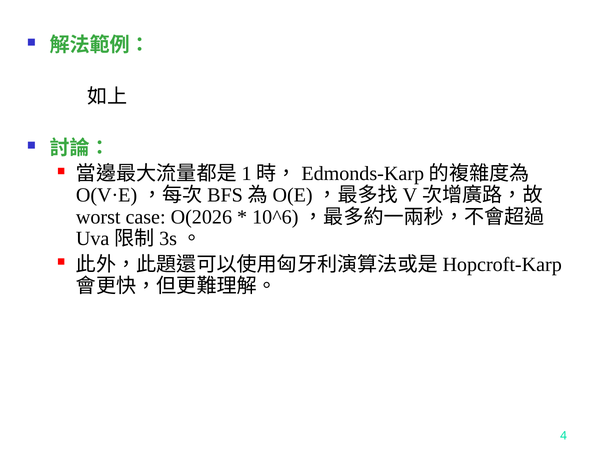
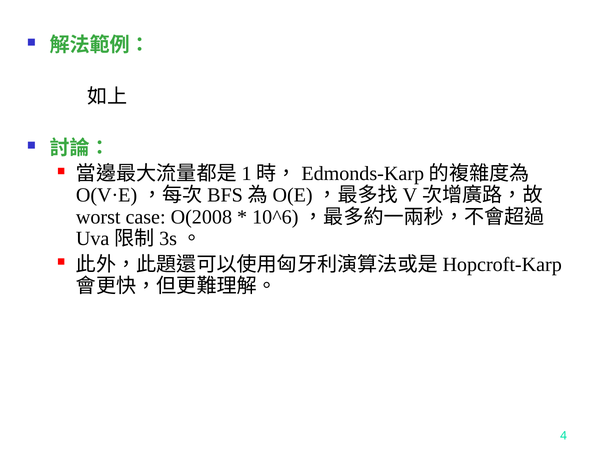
O(2026: O(2026 -> O(2008 (201, 217)
